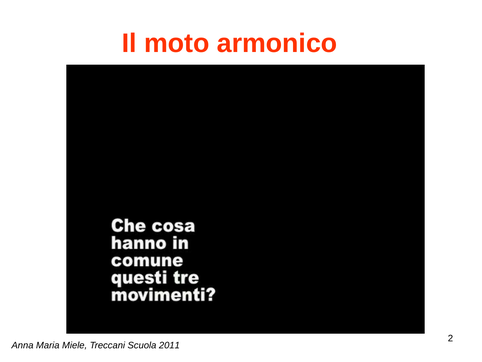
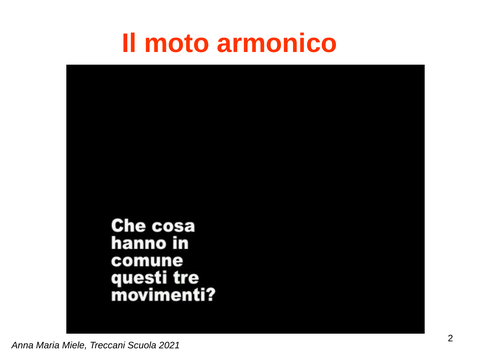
2011: 2011 -> 2021 (169, 345)
